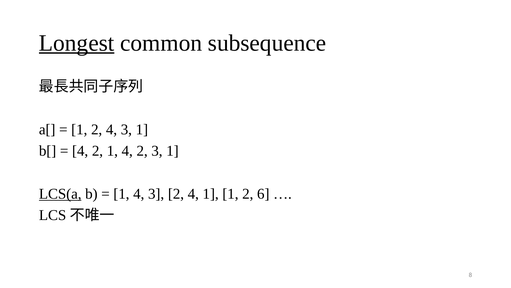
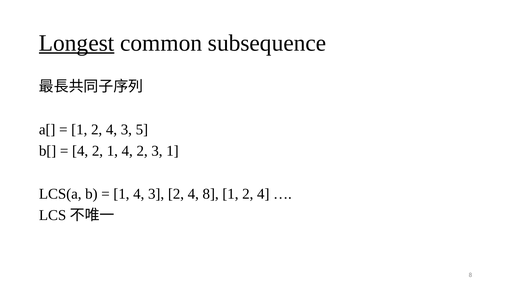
4 3 1: 1 -> 5 (142, 129)
LCS(a underline: present -> none (60, 194)
4 1: 1 -> 8 (211, 194)
6: 6 -> 4 (263, 194)
